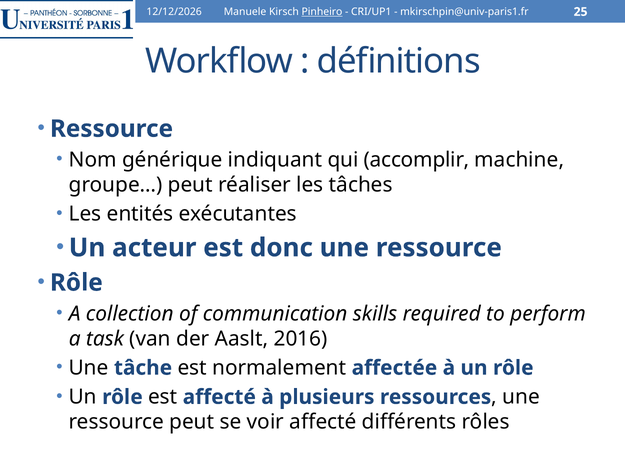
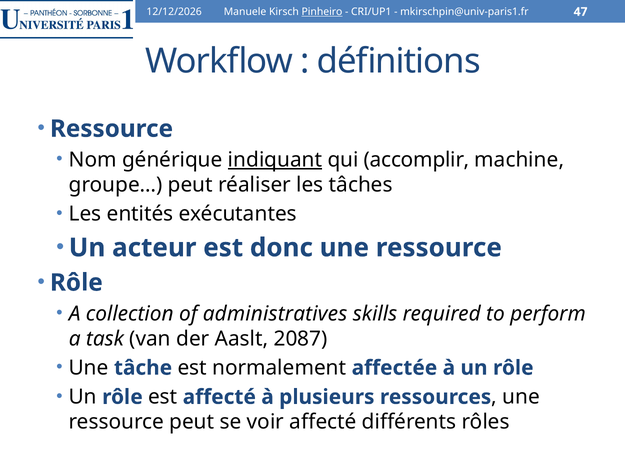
25: 25 -> 47 (581, 12)
indiquant underline: none -> present (275, 160)
communication: communication -> administratives (275, 313)
2016: 2016 -> 2087 (301, 338)
